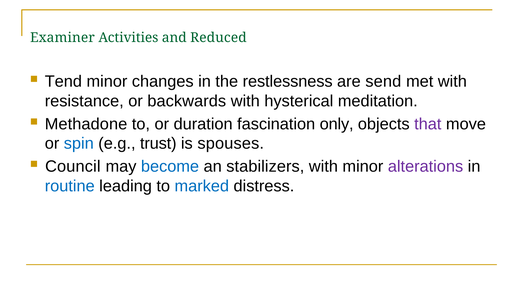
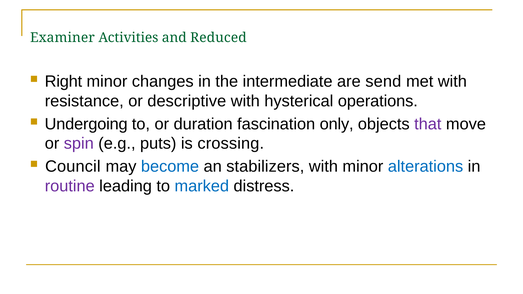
Tend: Tend -> Right (63, 82)
restlessness: restlessness -> intermediate (288, 82)
backwards: backwards -> descriptive (187, 101)
meditation: meditation -> operations (378, 101)
Methadone: Methadone -> Undergoing (86, 124)
spin colour: blue -> purple (79, 144)
trust: trust -> puts (158, 144)
spouses: spouses -> crossing (231, 144)
alterations colour: purple -> blue (426, 167)
routine colour: blue -> purple (70, 186)
